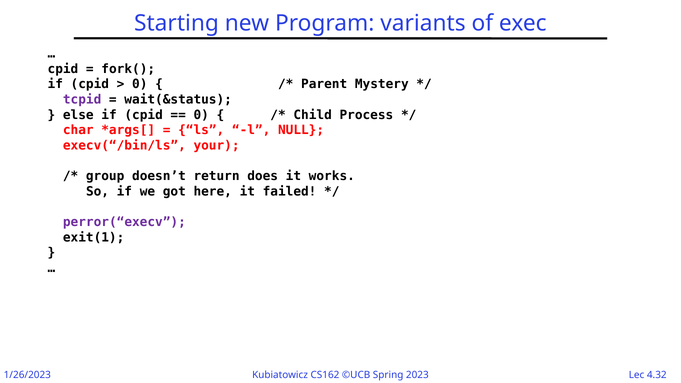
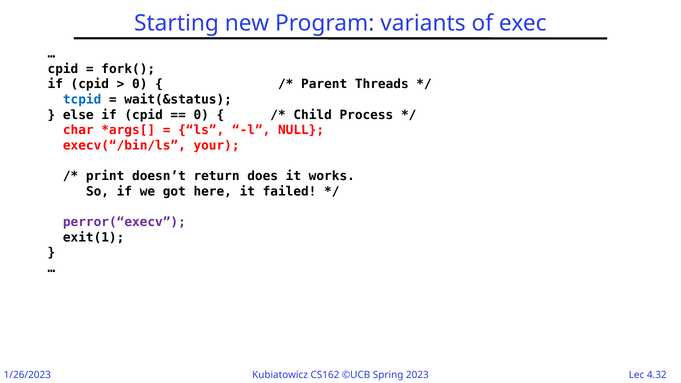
Mystery: Mystery -> Threads (382, 84)
tcpid colour: purple -> blue (82, 100)
group: group -> print (105, 176)
